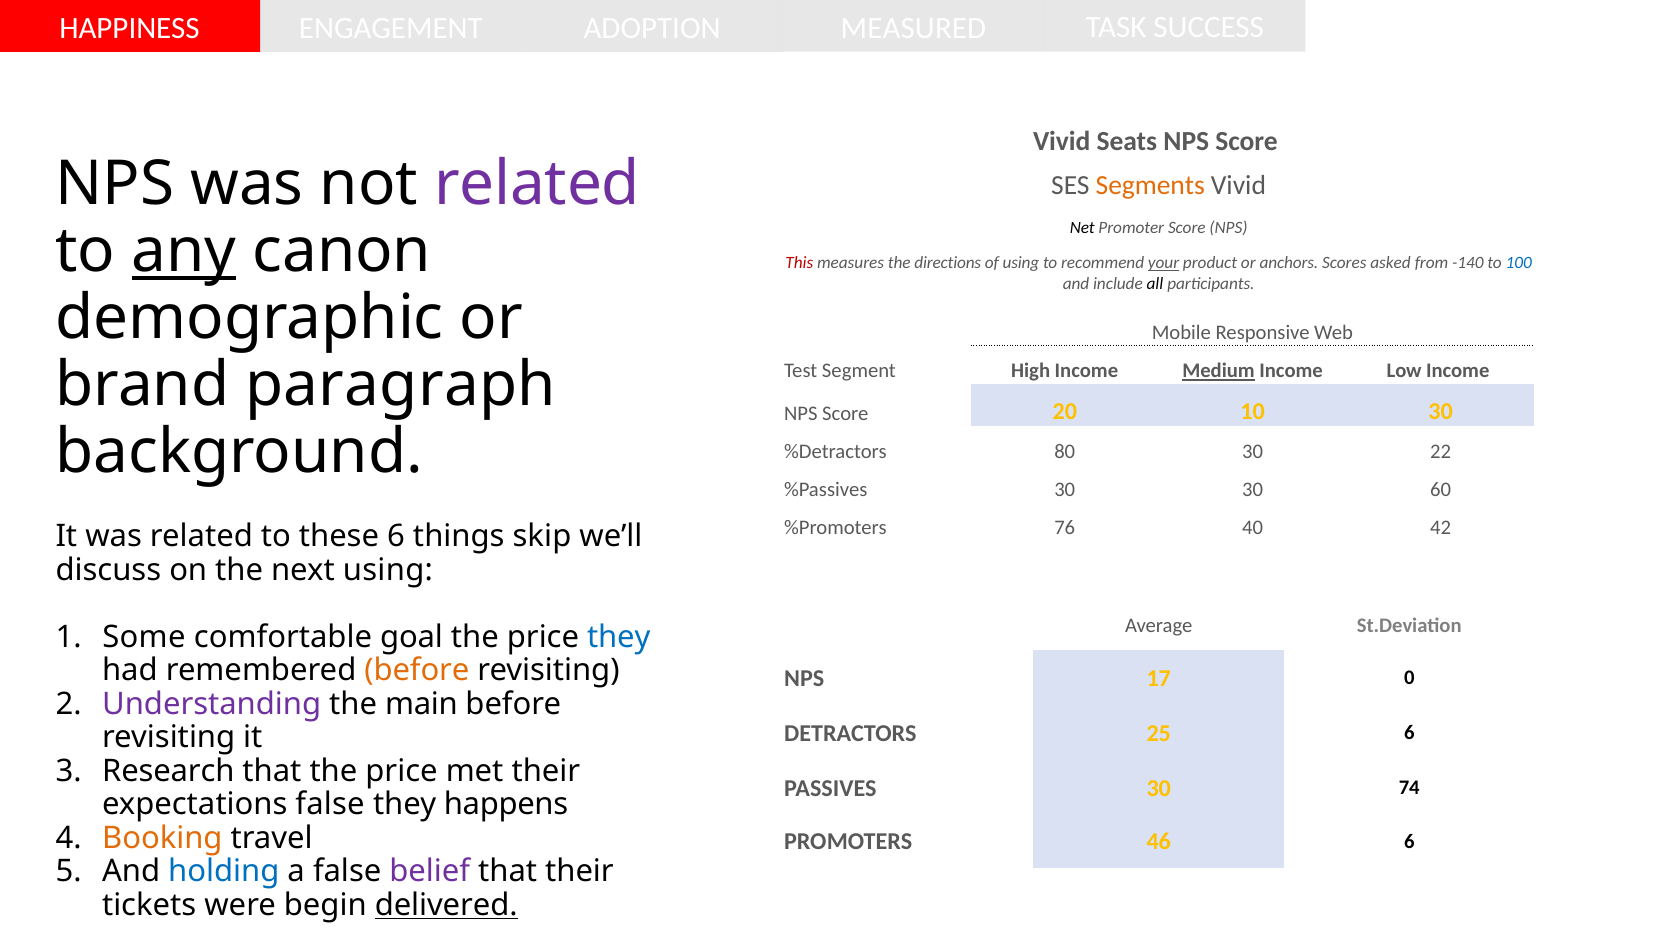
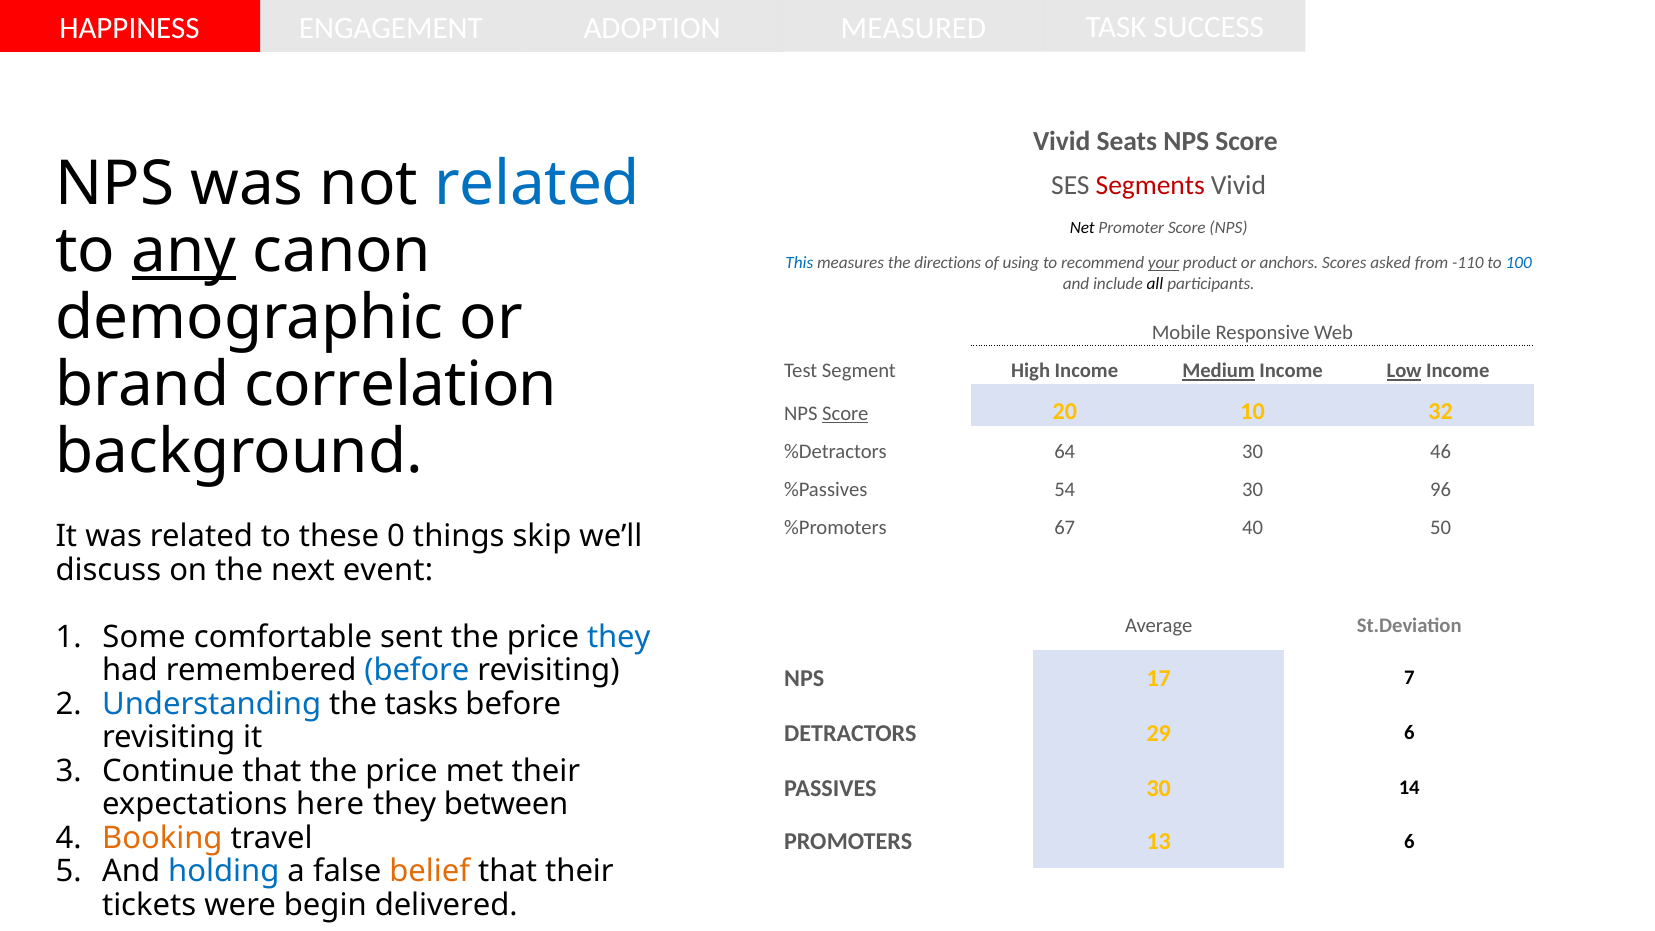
related colour: purple -> blue (537, 184)
Segments colour: orange -> red (1150, 186)
This colour: red -> blue (799, 263)
-140: -140 -> -110 (1468, 263)
Low underline: none -> present (1404, 371)
paragraph: paragraph -> correlation (401, 385)
Score underline: none -> present (845, 414)
10 30: 30 -> 32 (1441, 412)
80: 80 -> 64 (1065, 452)
22: 22 -> 46 (1441, 452)
%Passives 30: 30 -> 54 (1065, 490)
60: 60 -> 96 (1441, 490)
76: 76 -> 67 (1065, 528)
42: 42 -> 50 (1441, 528)
these 6: 6 -> 0 (396, 536)
next using: using -> event (388, 570)
goal: goal -> sent (411, 637)
before colour: orange -> blue (417, 670)
0: 0 -> 7 (1409, 678)
Understanding colour: purple -> blue (212, 704)
main: main -> tasks (421, 704)
25: 25 -> 29 (1159, 733)
Research: Research -> Continue (168, 771)
74: 74 -> 14 (1409, 788)
expectations false: false -> here (330, 804)
happens: happens -> between (506, 804)
46: 46 -> 13 (1159, 842)
belief colour: purple -> orange (430, 872)
delivered underline: present -> none (446, 905)
